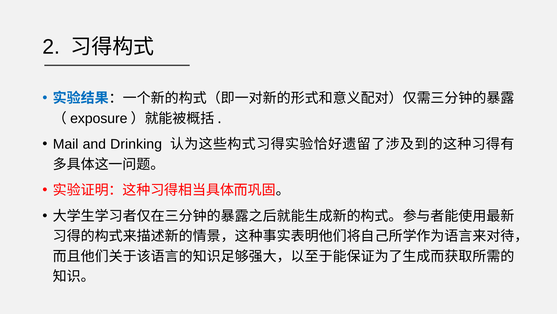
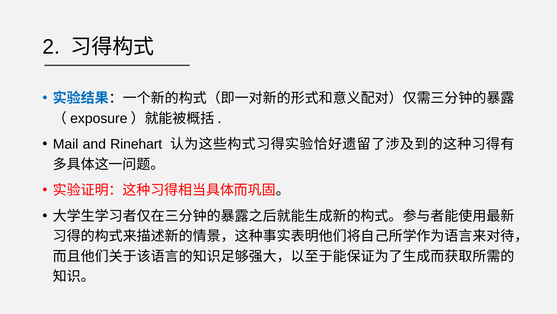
Drinking: Drinking -> Rinehart (136, 144)
